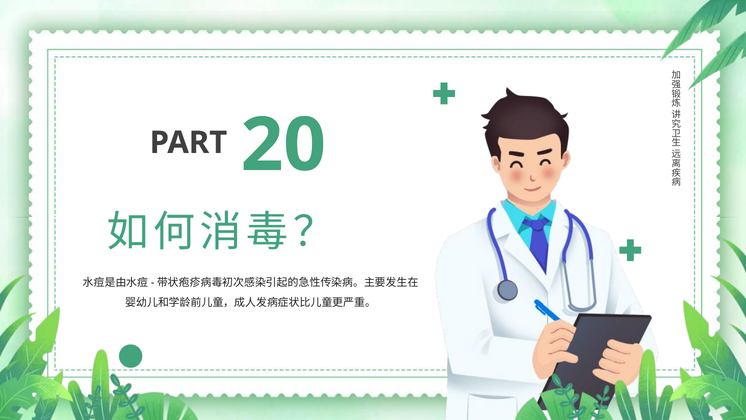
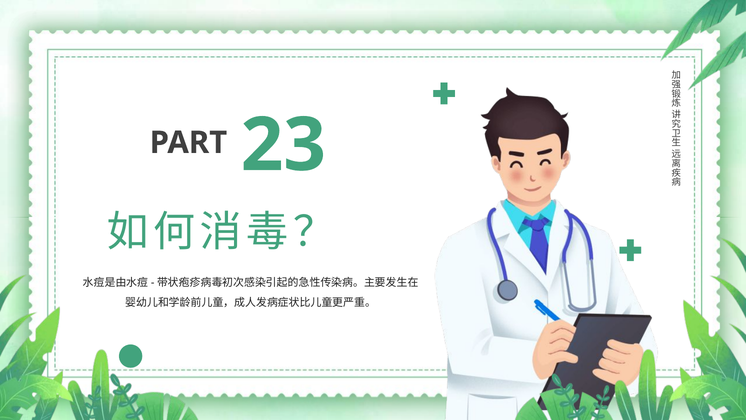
20: 20 -> 23 (283, 145)
